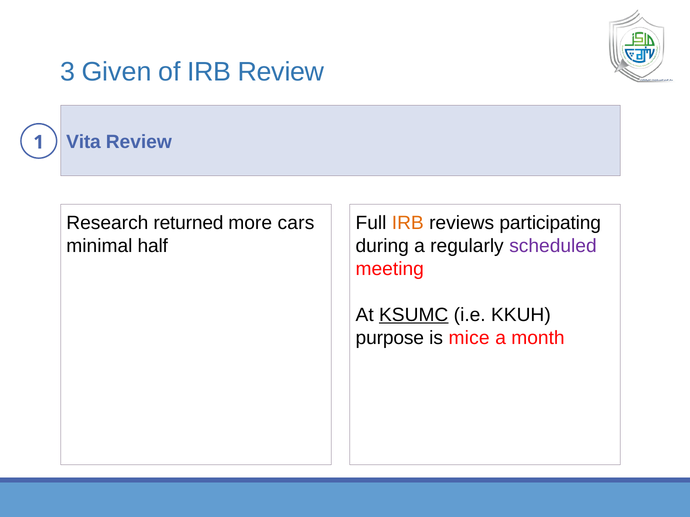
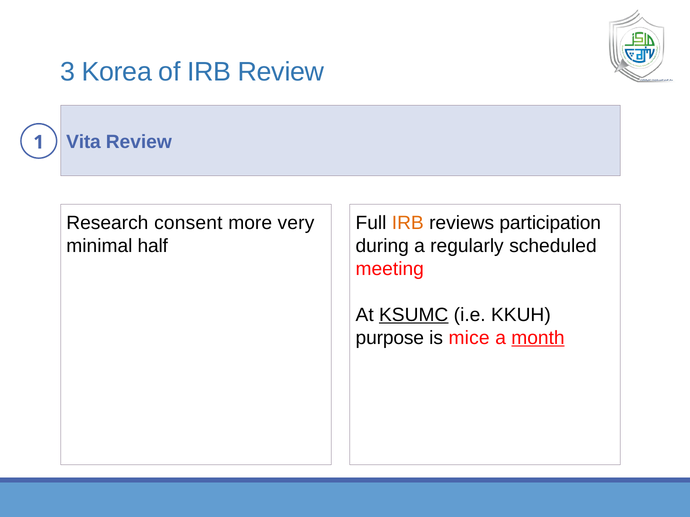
Given: Given -> Korea (117, 72)
returned: returned -> consent (188, 223)
cars: cars -> very (296, 223)
participating: participating -> participation (550, 223)
scheduled colour: purple -> black (553, 246)
month underline: none -> present (538, 338)
